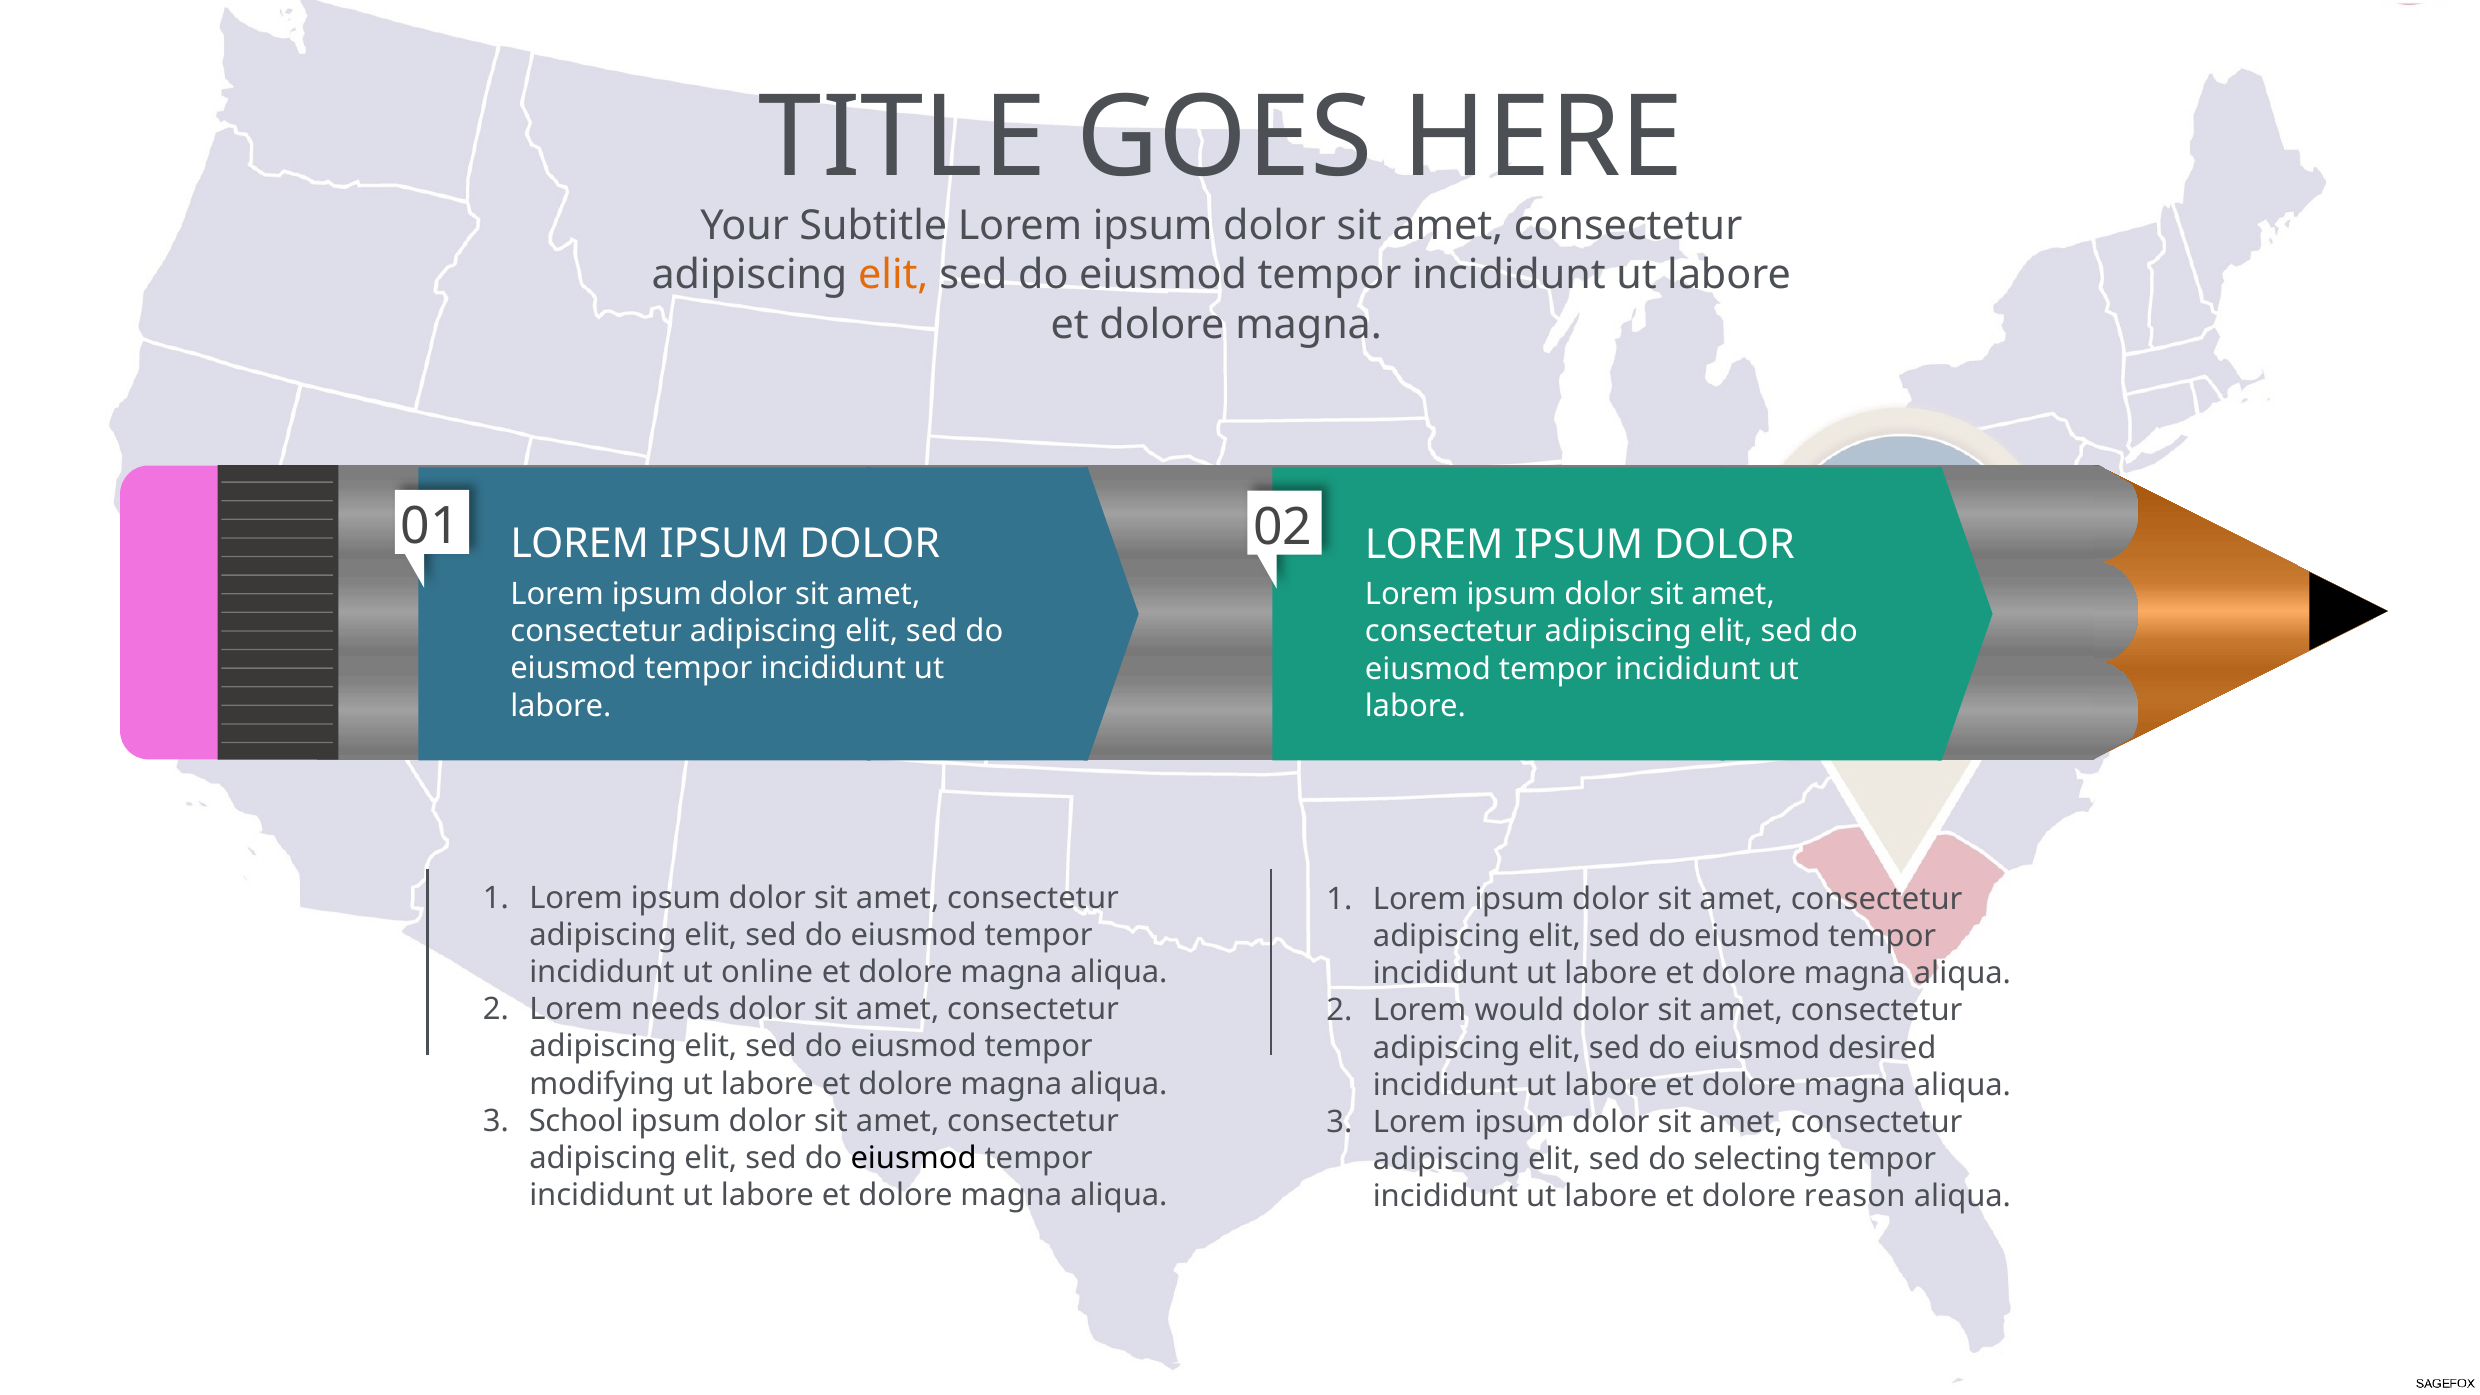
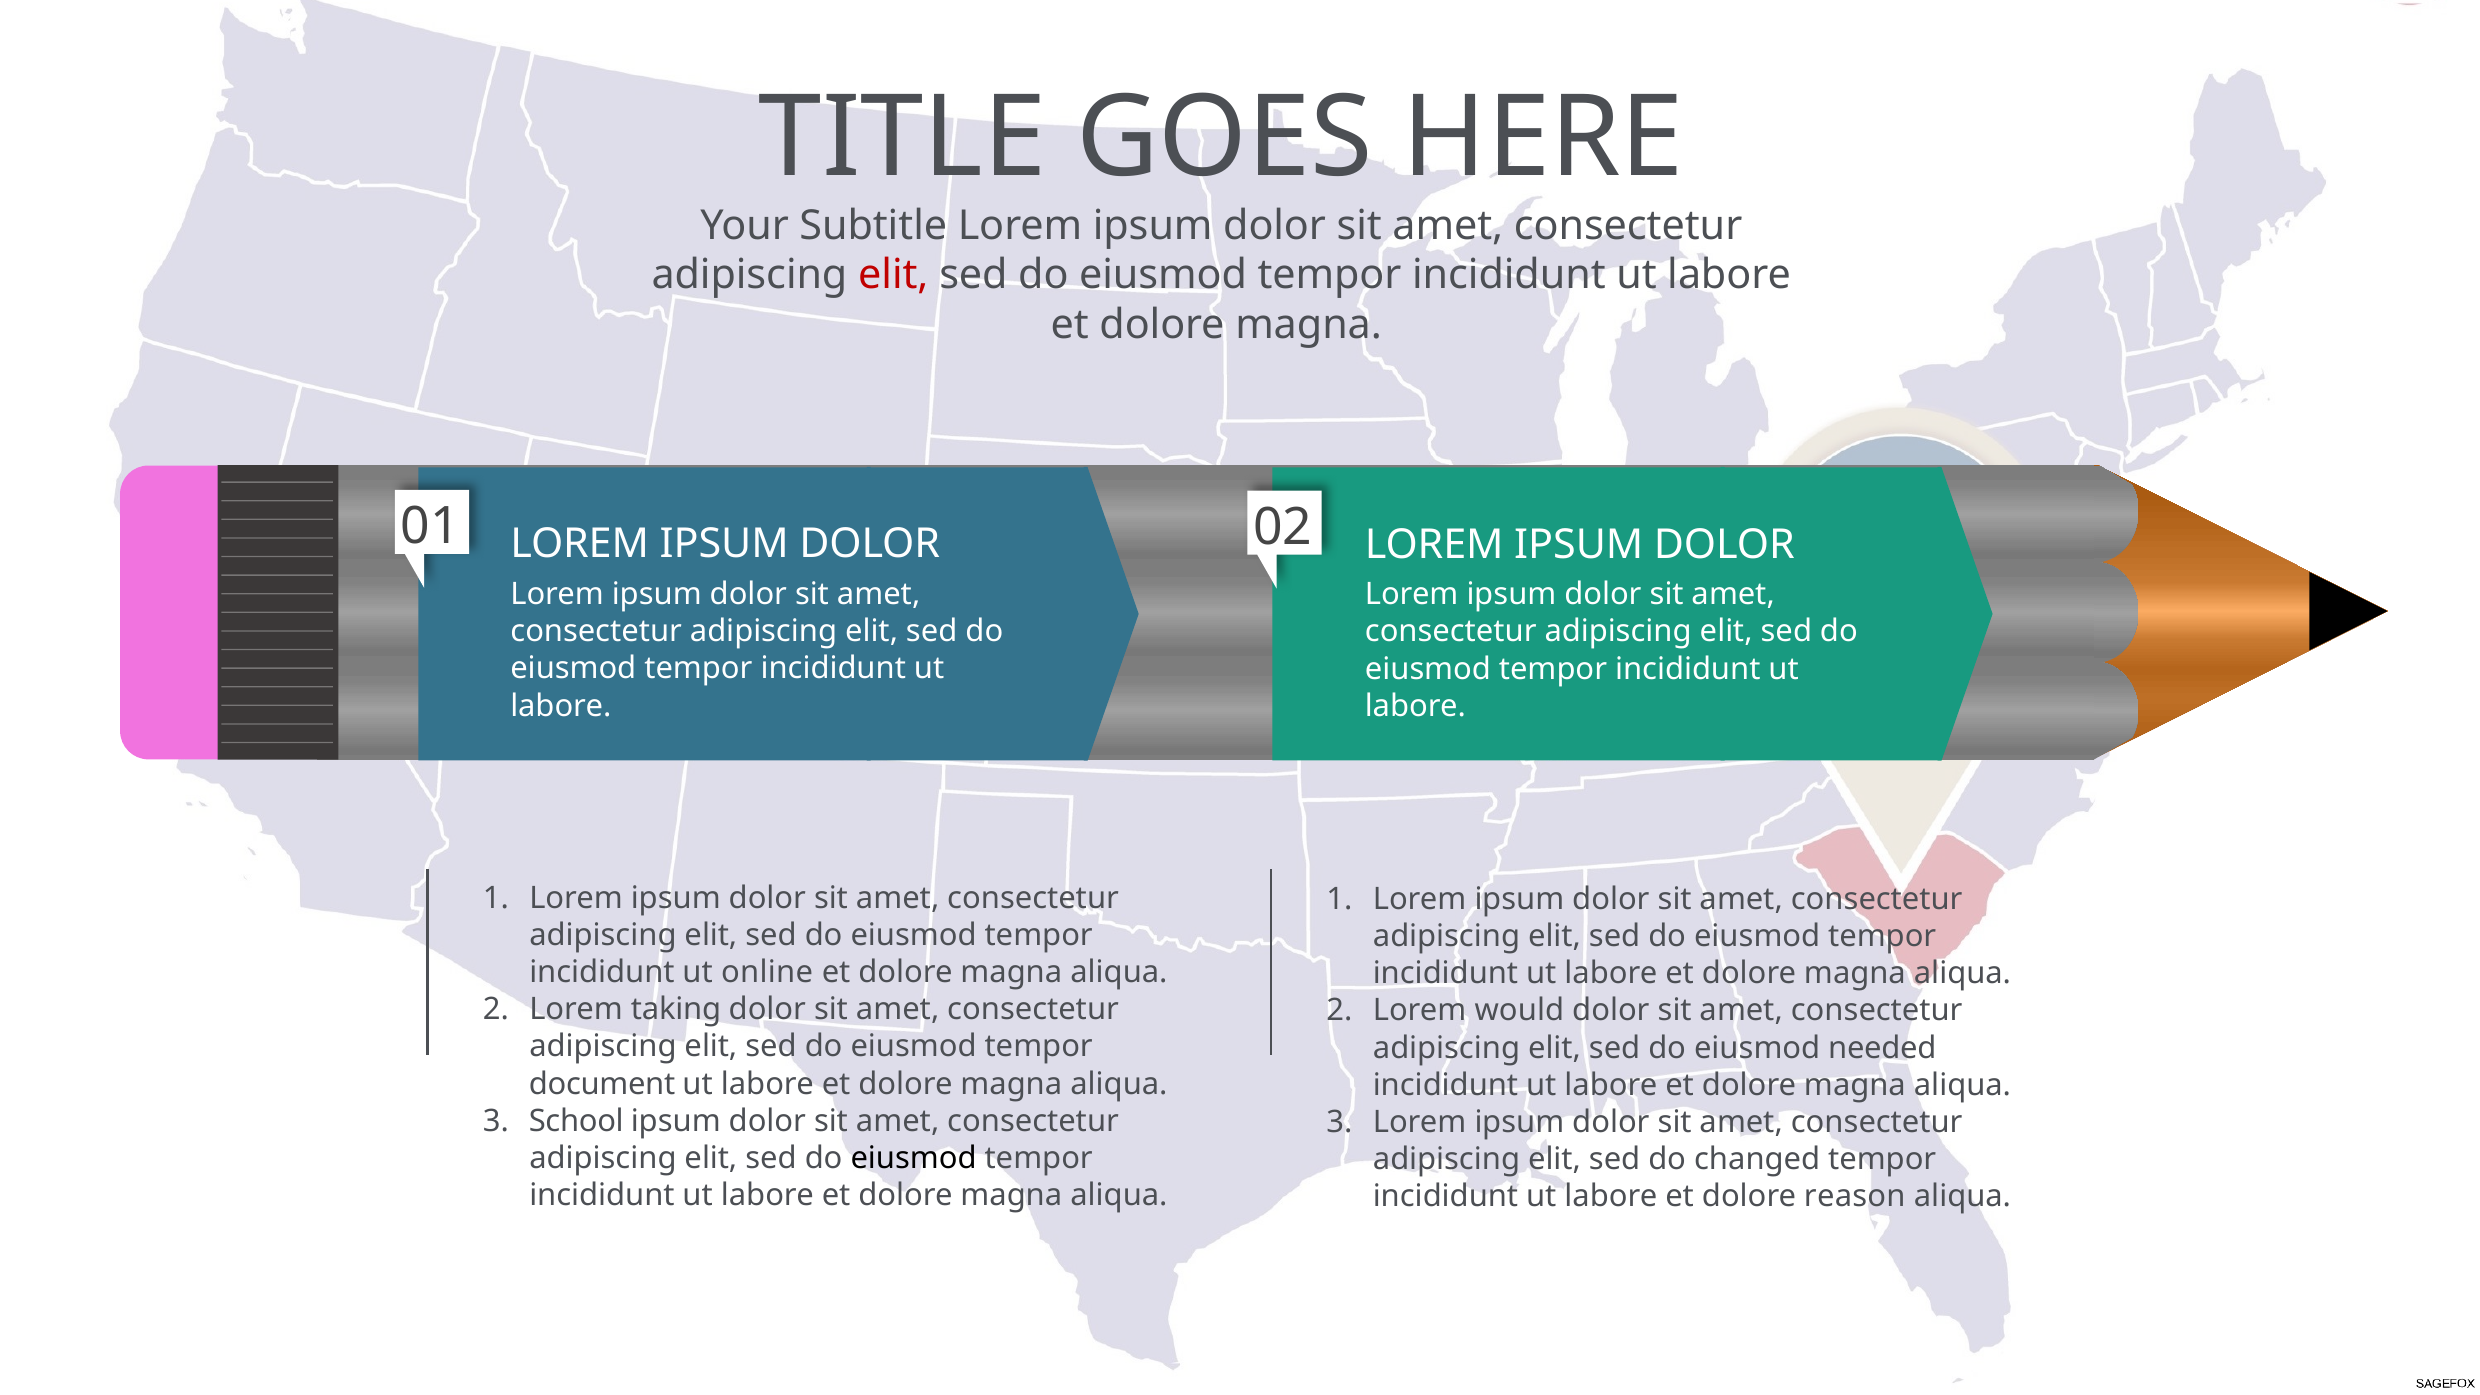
elit colour: orange -> red (893, 275)
needs: needs -> taking (676, 1009)
desired: desired -> needed (1882, 1048)
modifying: modifying -> document (602, 1084)
selecting: selecting -> changed (1757, 1160)
